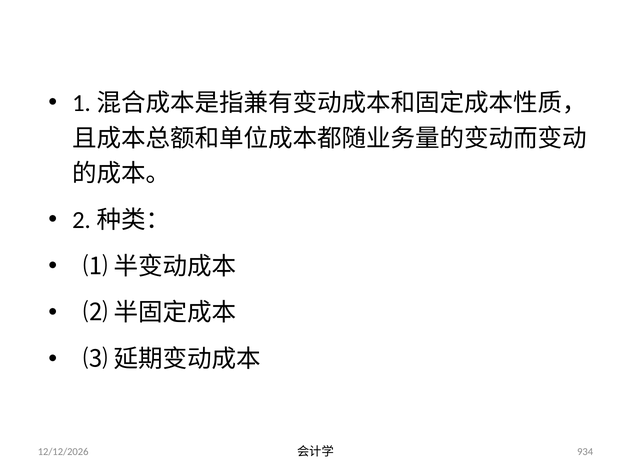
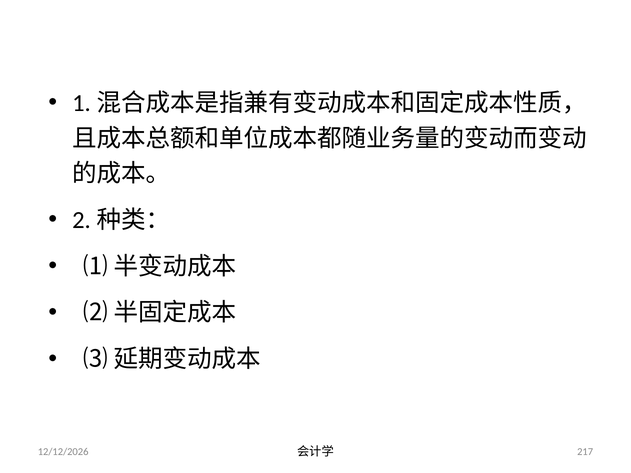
934: 934 -> 217 (585, 452)
